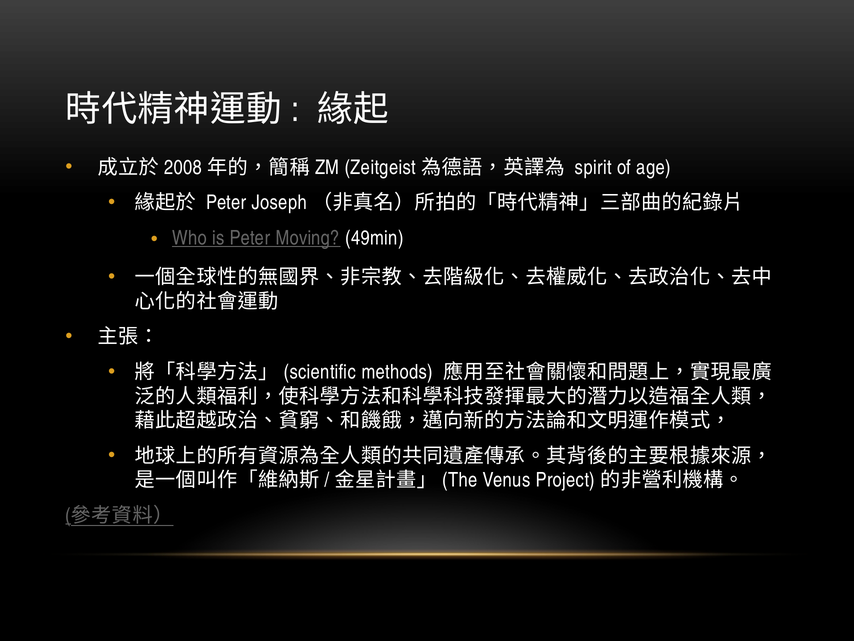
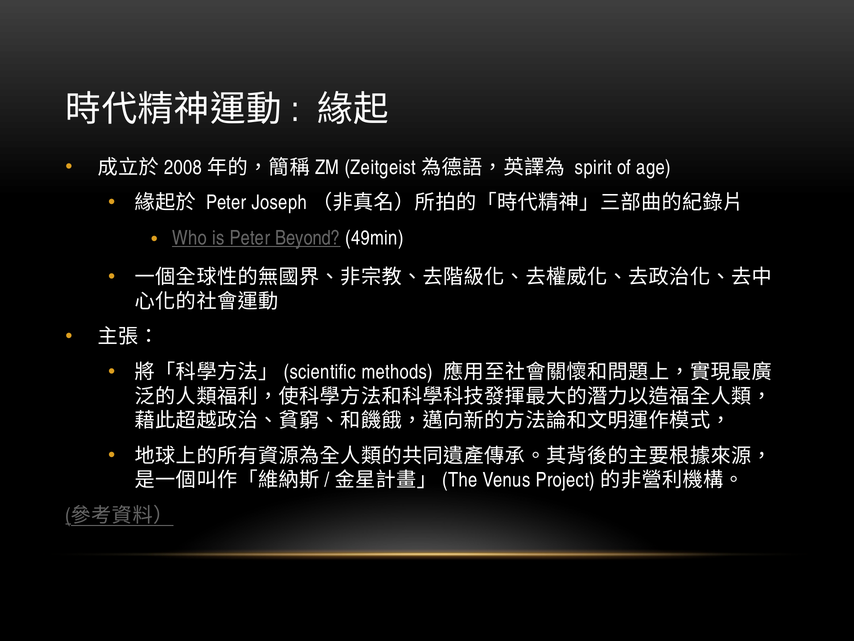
Moving: Moving -> Beyond (308, 238)
